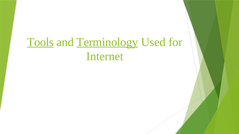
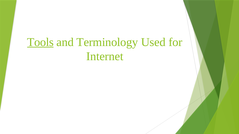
Terminology underline: present -> none (107, 42)
